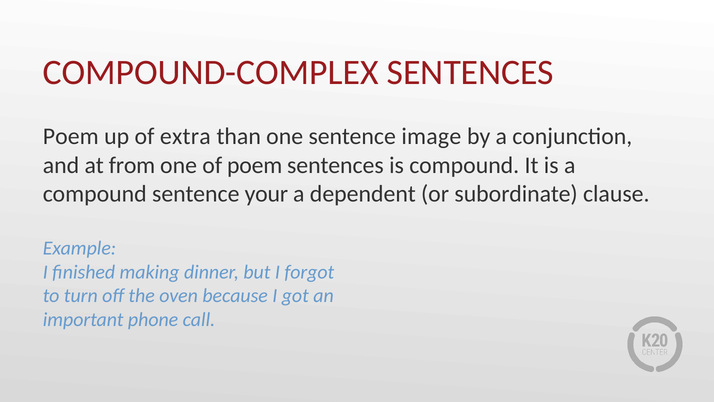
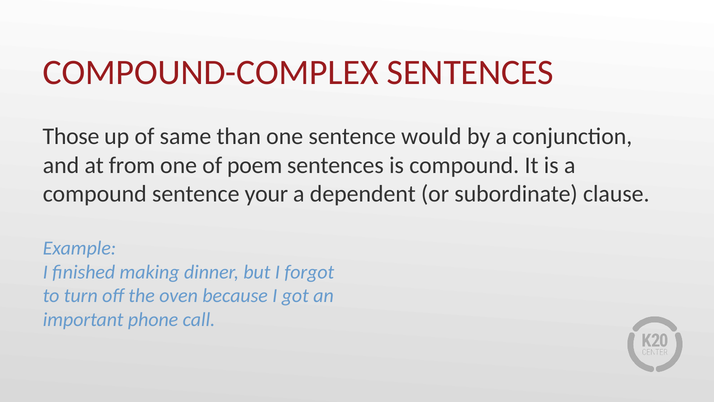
Poem: Poem -> Those (71, 136)
extra: extra -> same (185, 136)
image: image -> would (431, 136)
